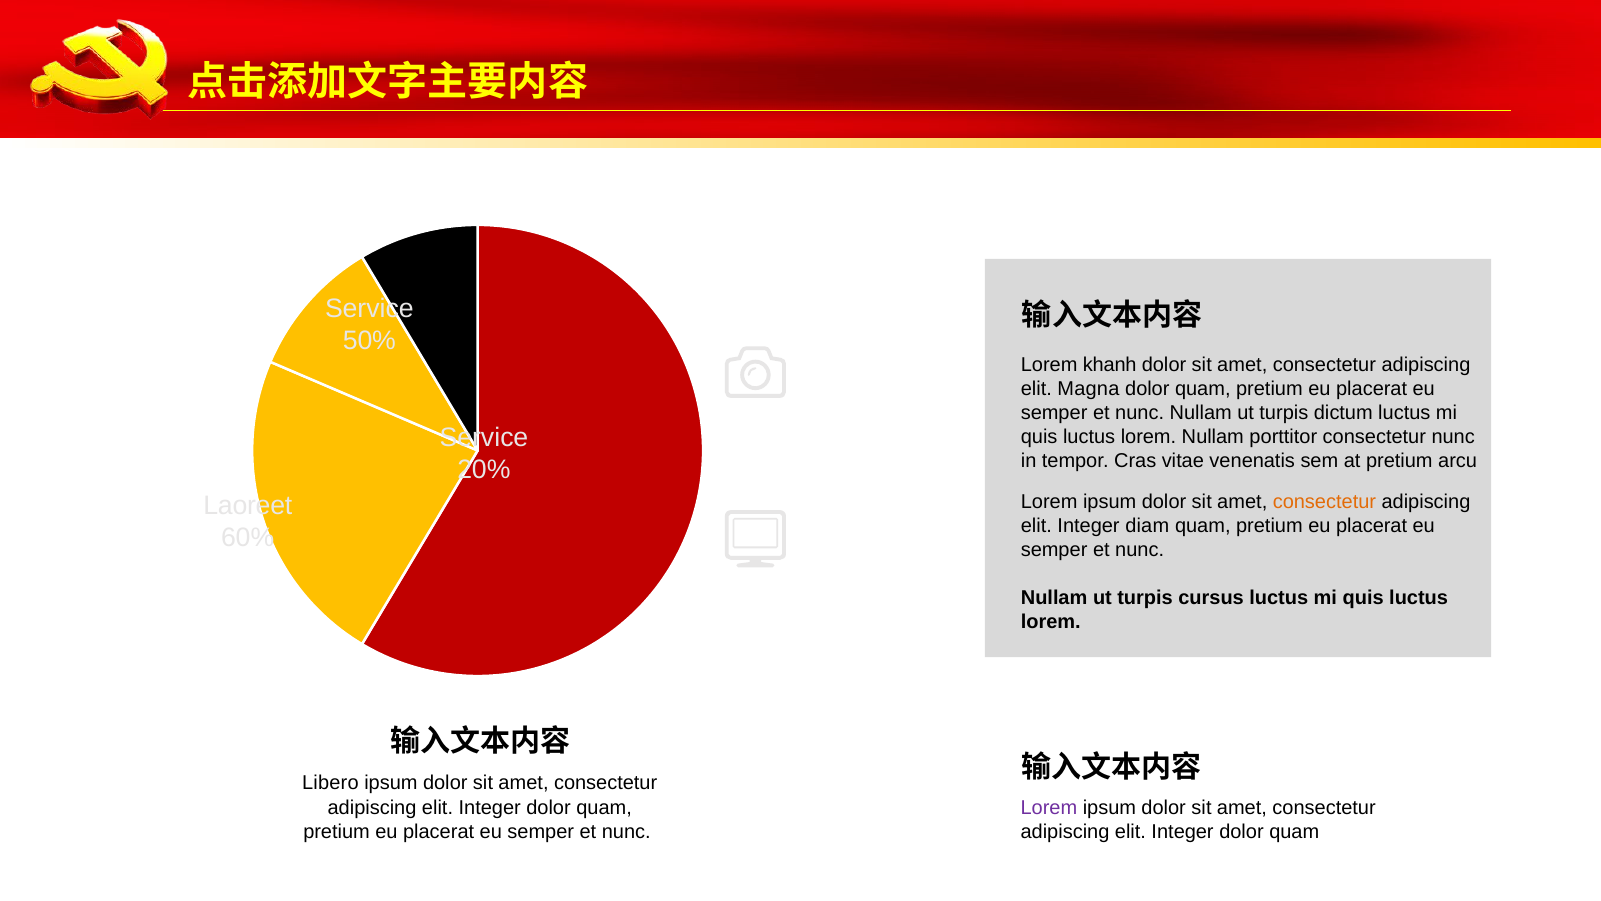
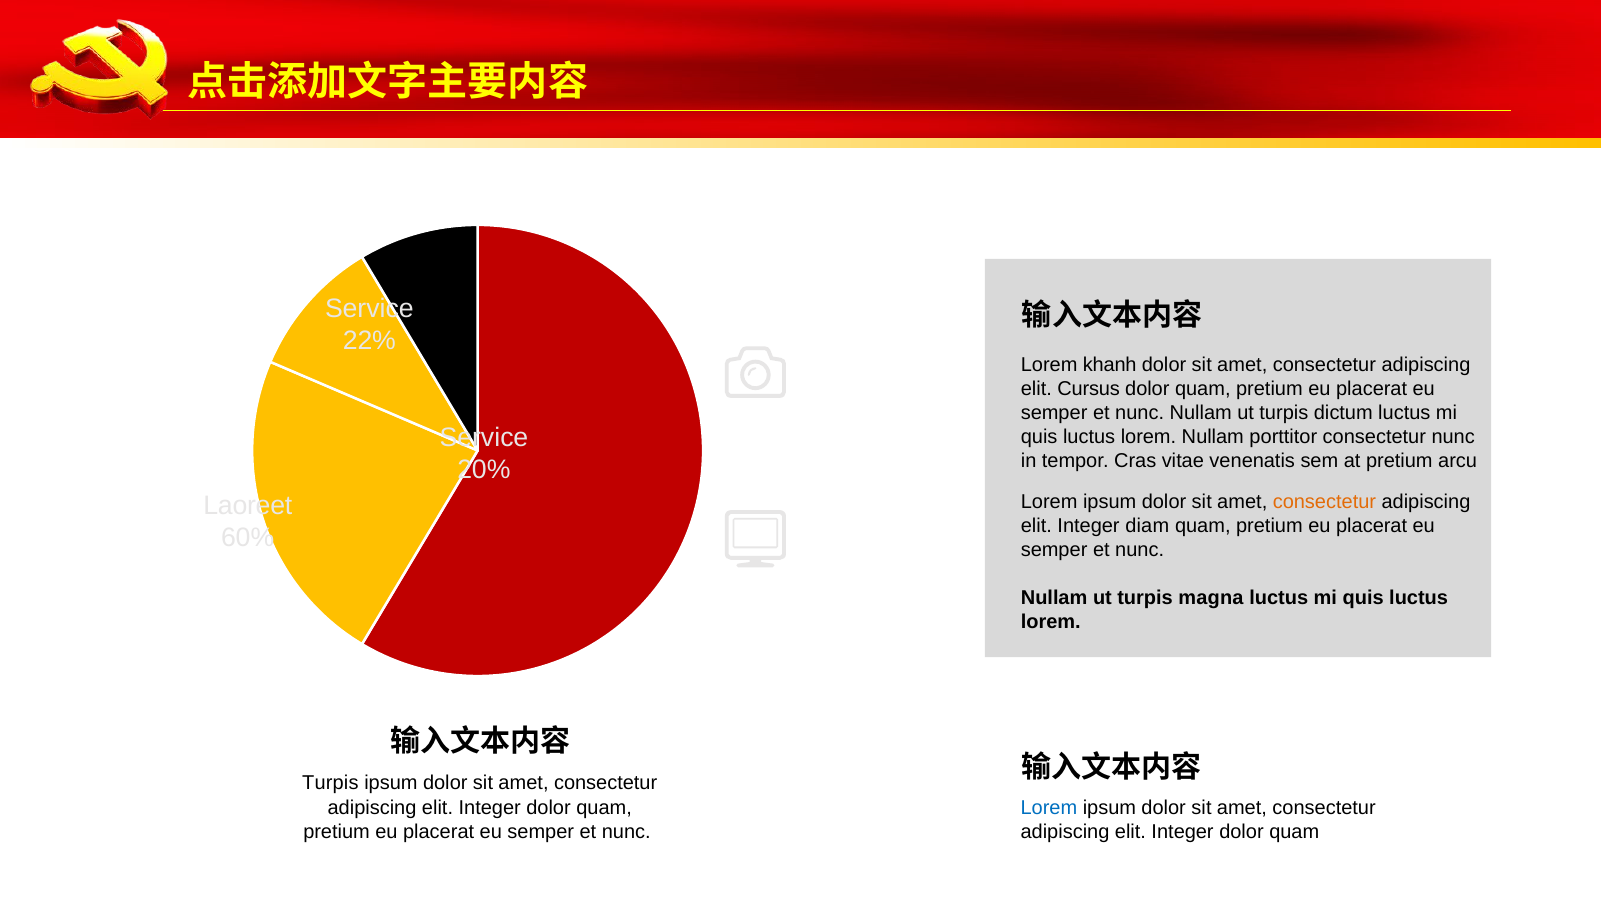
50%: 50% -> 22% (369, 340)
Magna: Magna -> Cursus (1089, 388)
cursus: cursus -> magna (1211, 598)
Libero: Libero -> Turpis (330, 783)
Lorem colour: purple -> blue (1049, 807)
